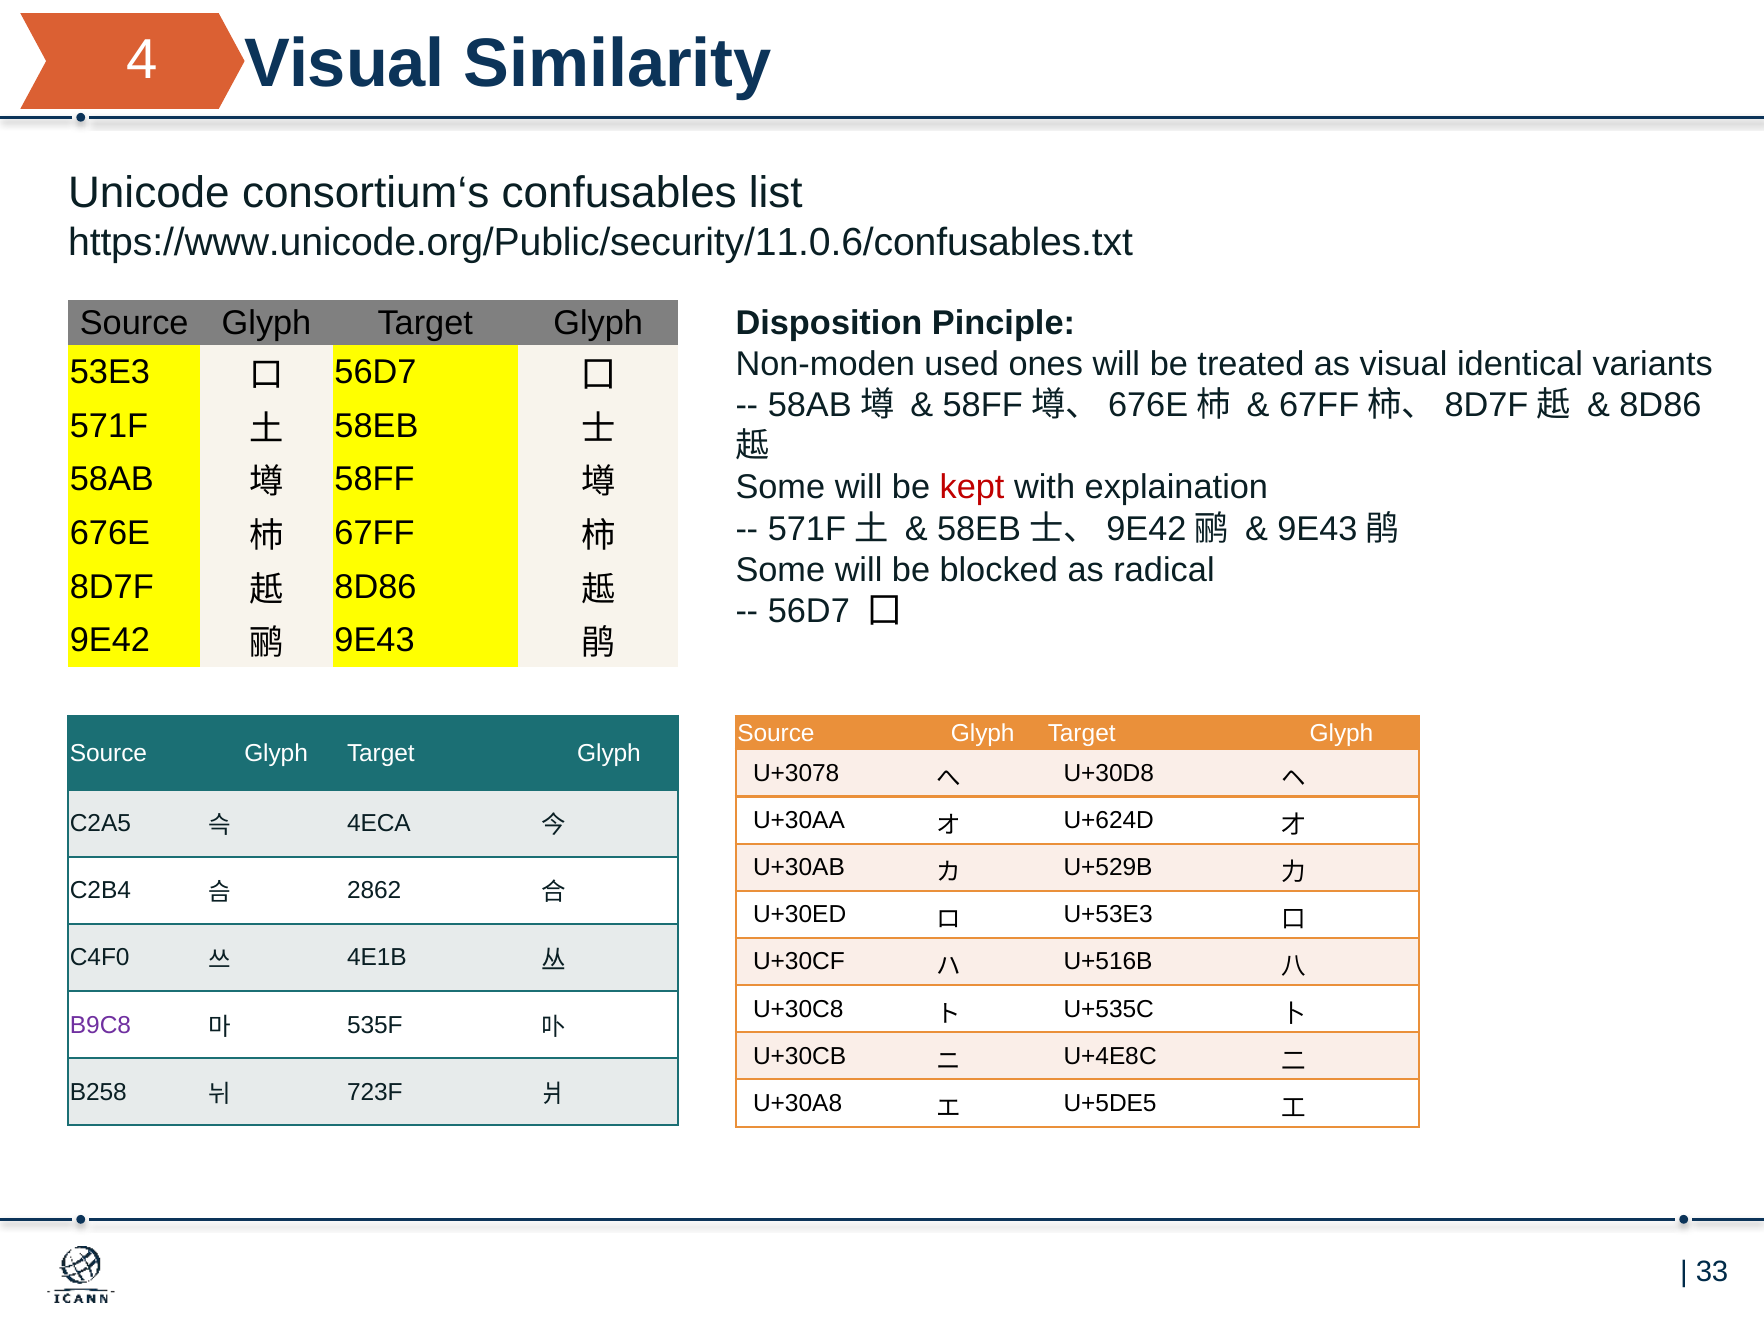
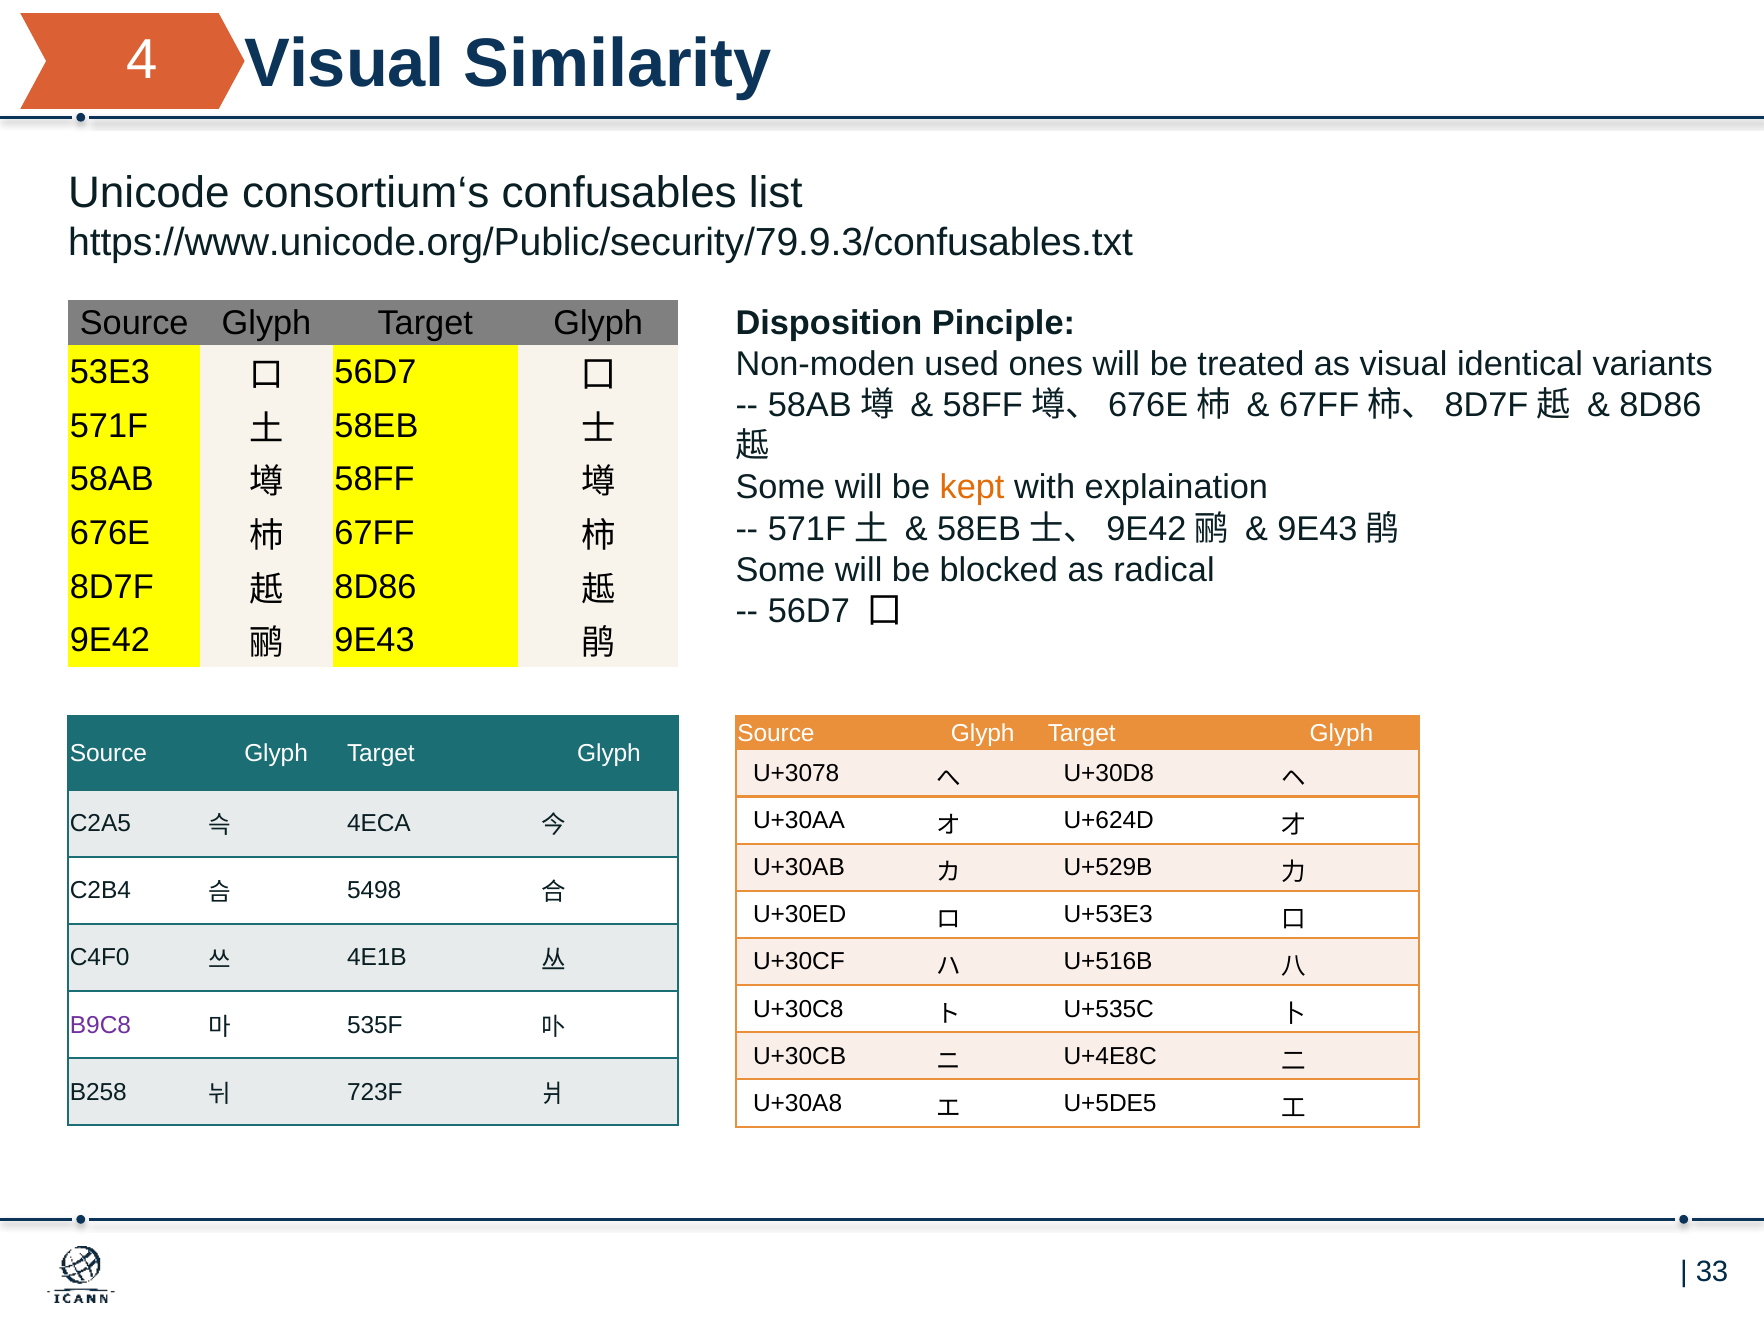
https://www.unicode.org/Public/security/11.0.6/confusables.txt: https://www.unicode.org/Public/security/11.0.6/confusables.txt -> https://www.unicode.org/Public/security/79.9.3/confusables.txt (601, 243)
kept colour: red -> orange (972, 488)
2862: 2862 -> 5498 (374, 891)
